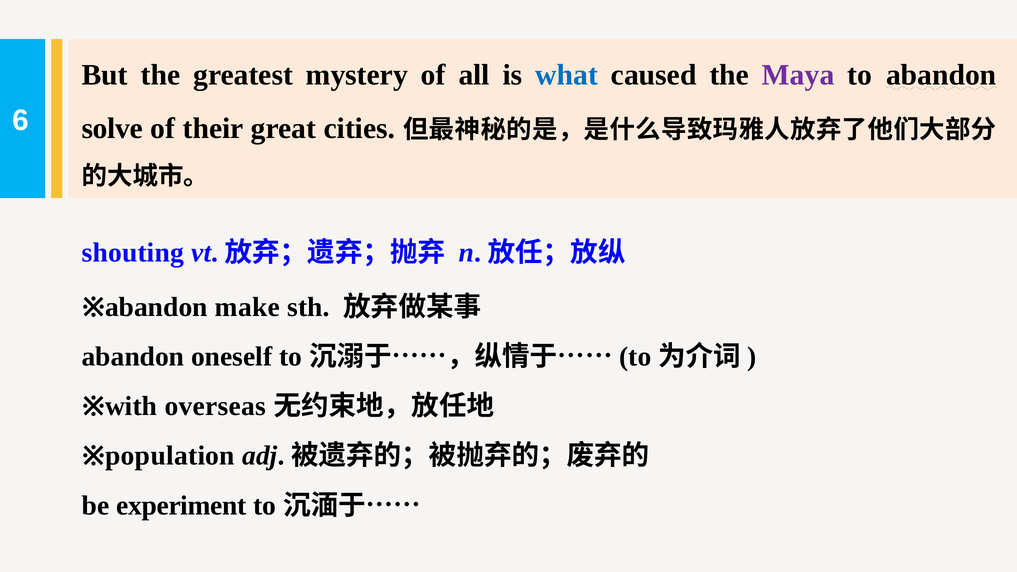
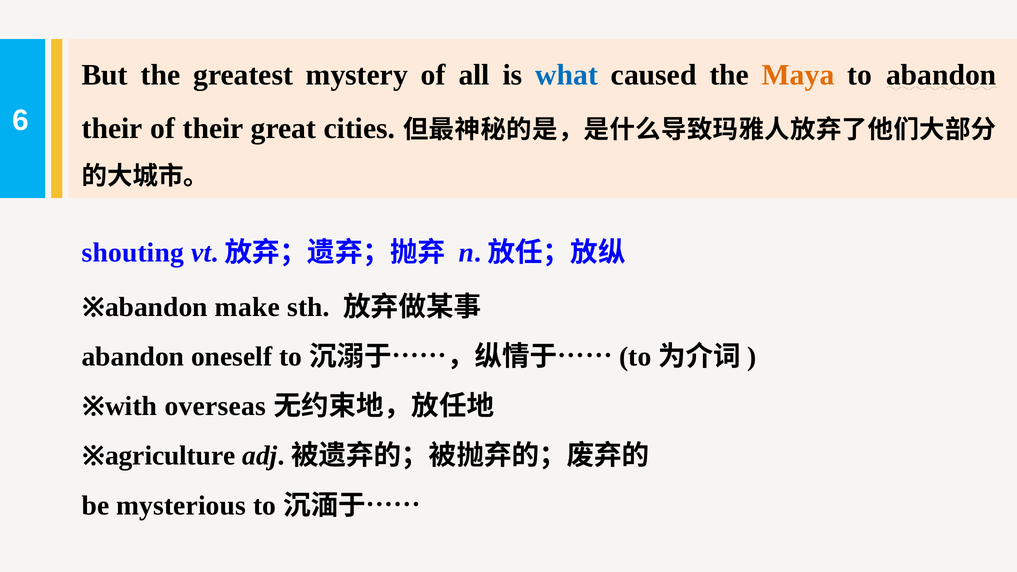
Maya colour: purple -> orange (798, 75)
solve: solve -> their (112, 129)
population: population -> agriculture (170, 456)
experiment: experiment -> mysterious (181, 506)
